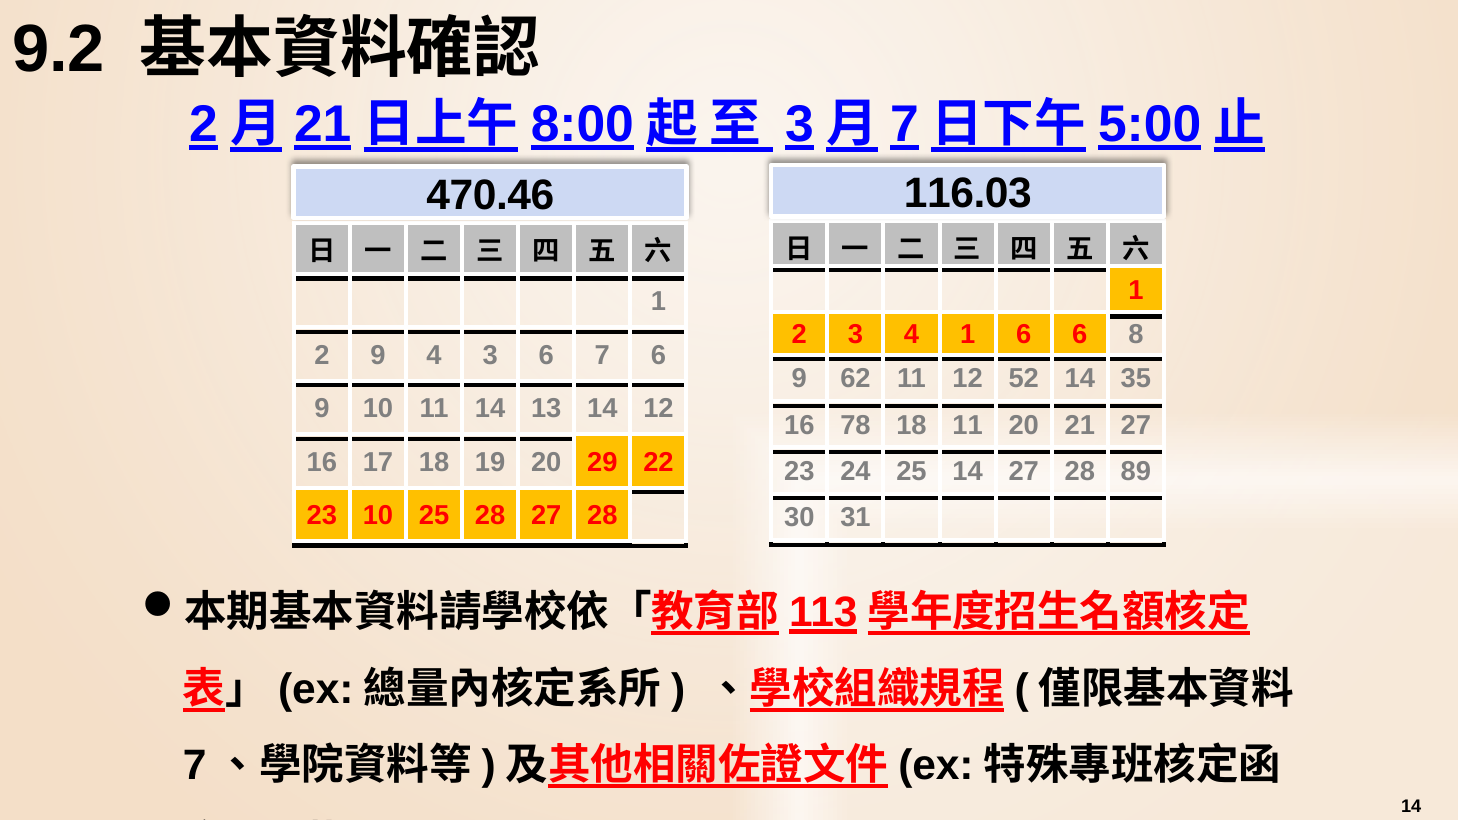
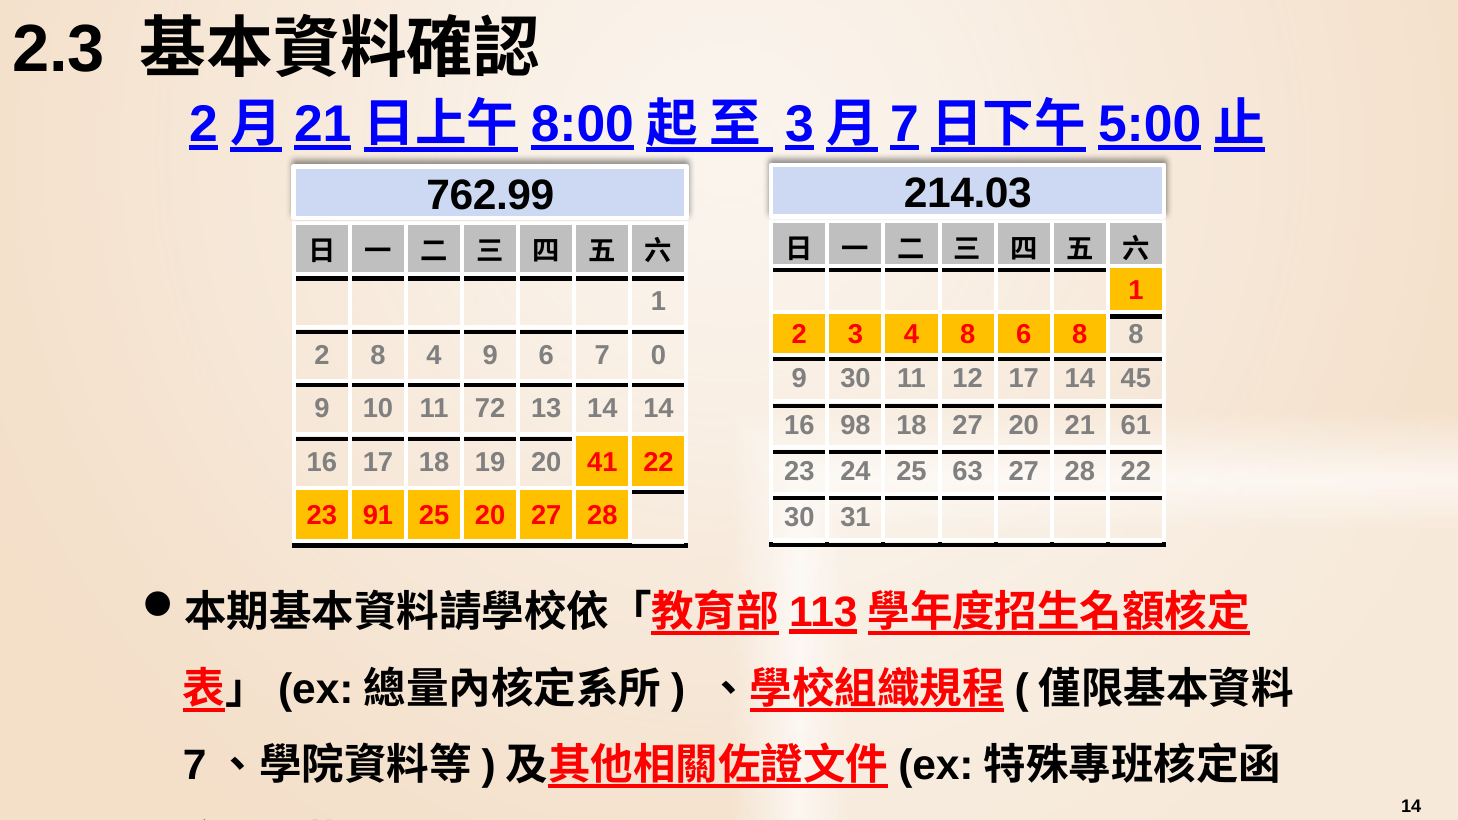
9.2: 9.2 -> 2.3 (59, 49)
116.03: 116.03 -> 214.03 (968, 194)
470.46: 470.46 -> 762.99 (490, 195)
4 1: 1 -> 8 (968, 335)
6 6: 6 -> 8 (1080, 335)
2 9: 9 -> 8 (378, 355)
4 3: 3 -> 9 (490, 355)
7 6: 6 -> 0 (658, 355)
9 62: 62 -> 30 (855, 379)
12 52: 52 -> 17 (1024, 379)
35: 35 -> 45 (1136, 379)
11 14: 14 -> 72 (490, 409)
14 12: 12 -> 14 (658, 409)
78: 78 -> 98 (855, 425)
18 11: 11 -> 27 (968, 425)
21 27: 27 -> 61 (1136, 425)
29: 29 -> 41 (602, 462)
25 14: 14 -> 63 (968, 472)
28 89: 89 -> 22 (1136, 472)
23 10: 10 -> 91 (378, 516)
25 28: 28 -> 20 (490, 516)
